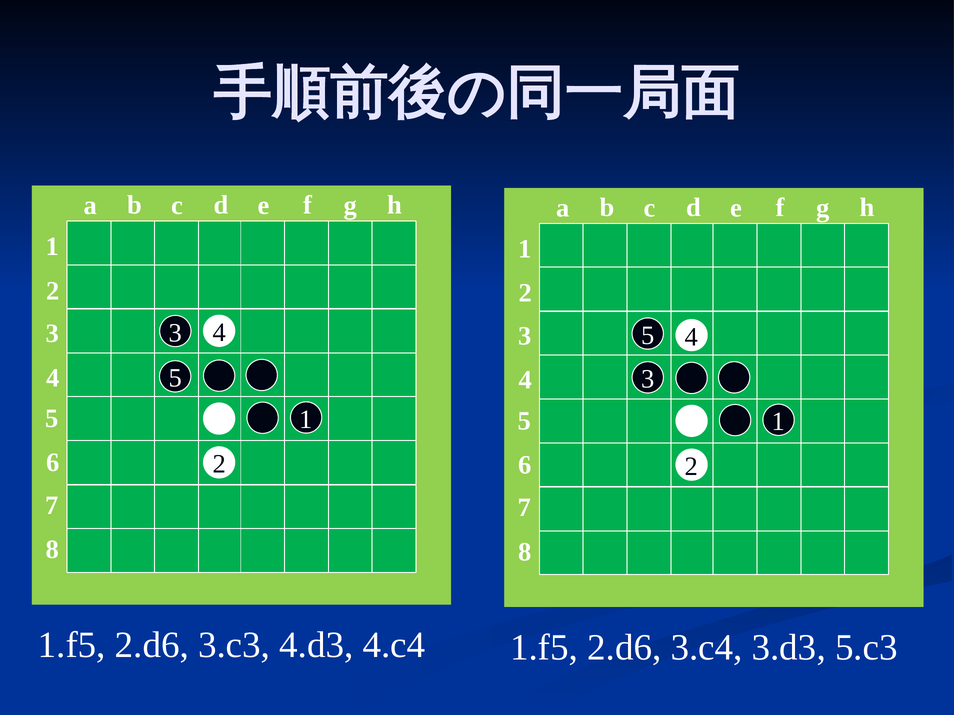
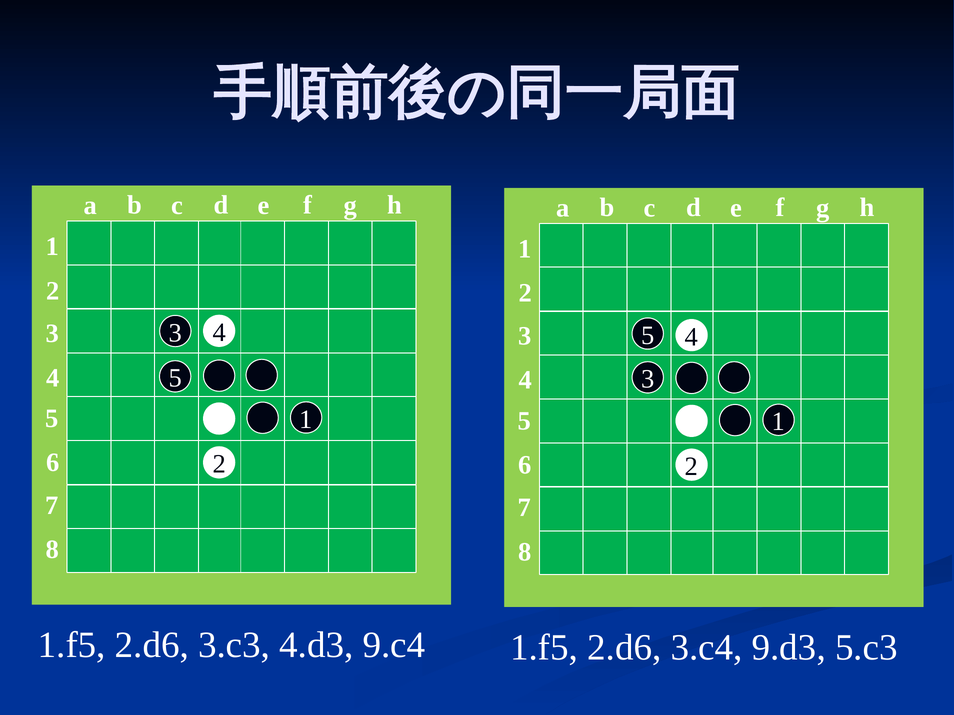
4.c4: 4.c4 -> 9.c4 (394, 645)
3.d3: 3.d3 -> 9.d3 (789, 648)
